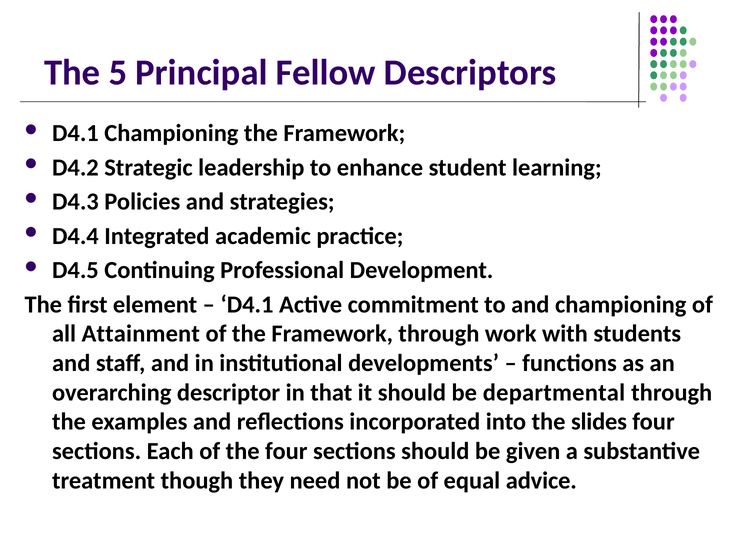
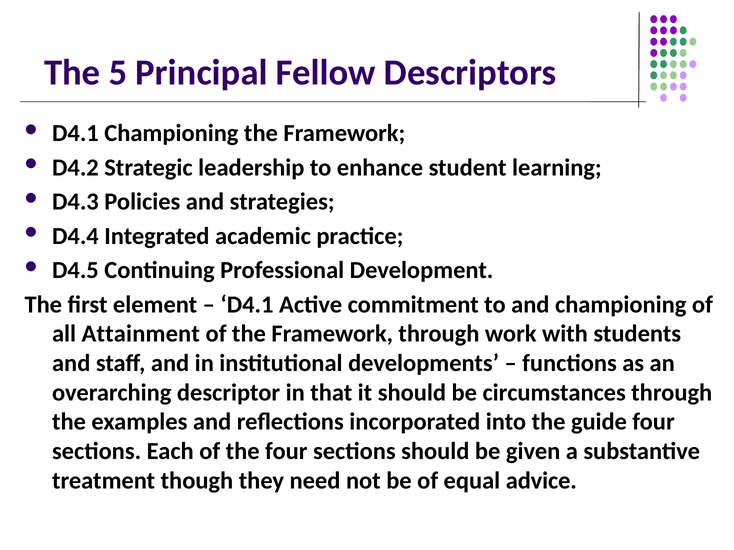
departmental: departmental -> circumstances (554, 393)
slides: slides -> guide (599, 422)
